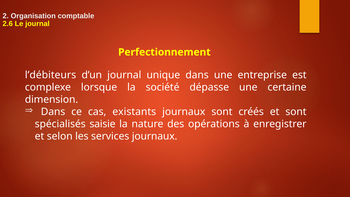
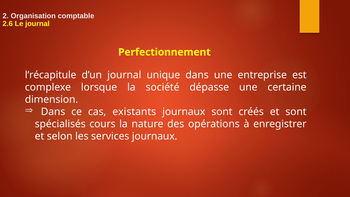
l’débiteurs: l’débiteurs -> l’récapitule (51, 75)
saisie: saisie -> cours (103, 124)
